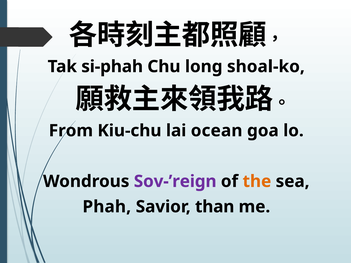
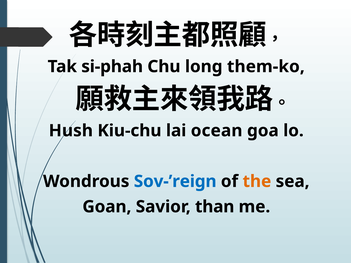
shoal-ko: shoal-ko -> them-ko (266, 67)
From: From -> Hush (71, 131)
Sov-’reign colour: purple -> blue (175, 182)
Phah: Phah -> Goan (107, 207)
